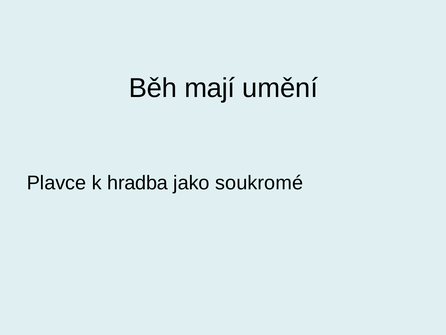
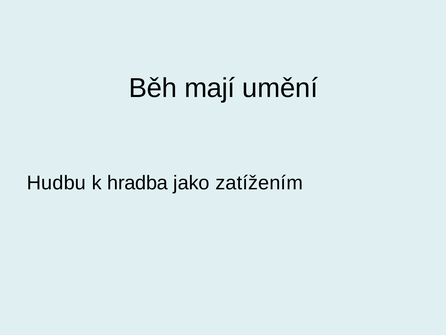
Plavce: Plavce -> Hudbu (56, 183)
soukromé: soukromé -> zatížením (259, 183)
